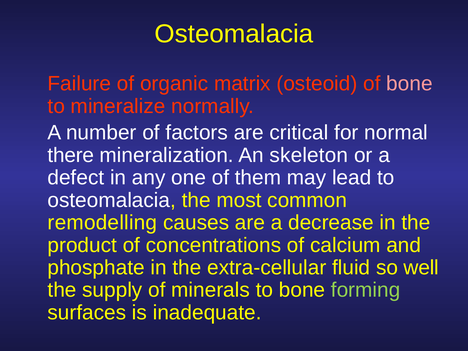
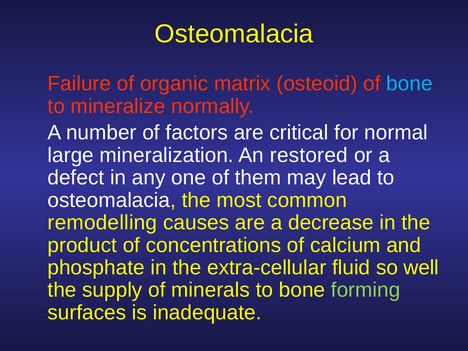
bone colour: pink -> light blue (409, 84)
there: there -> large (71, 155)
skeleton: skeleton -> restored (309, 155)
